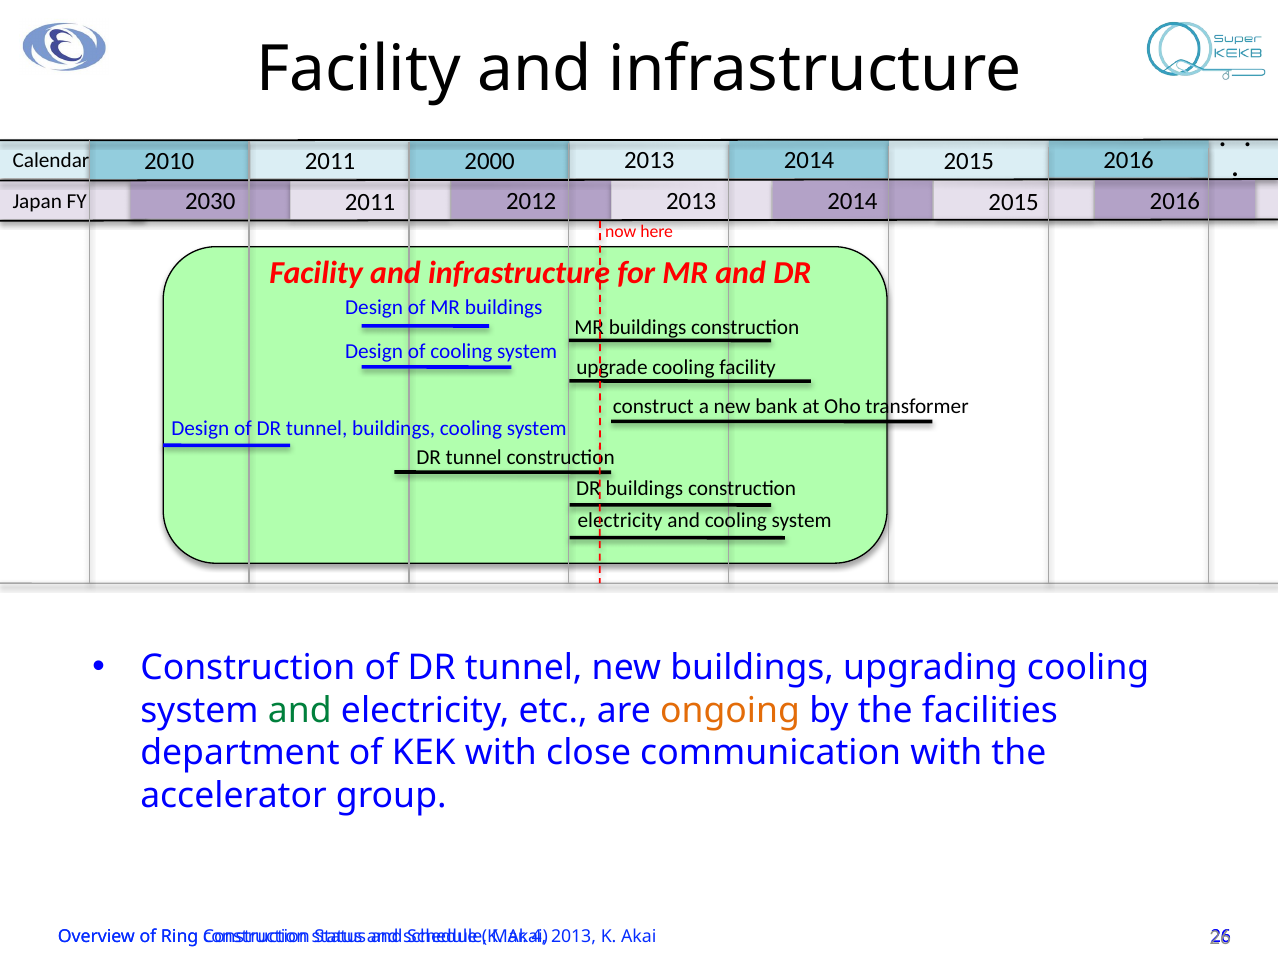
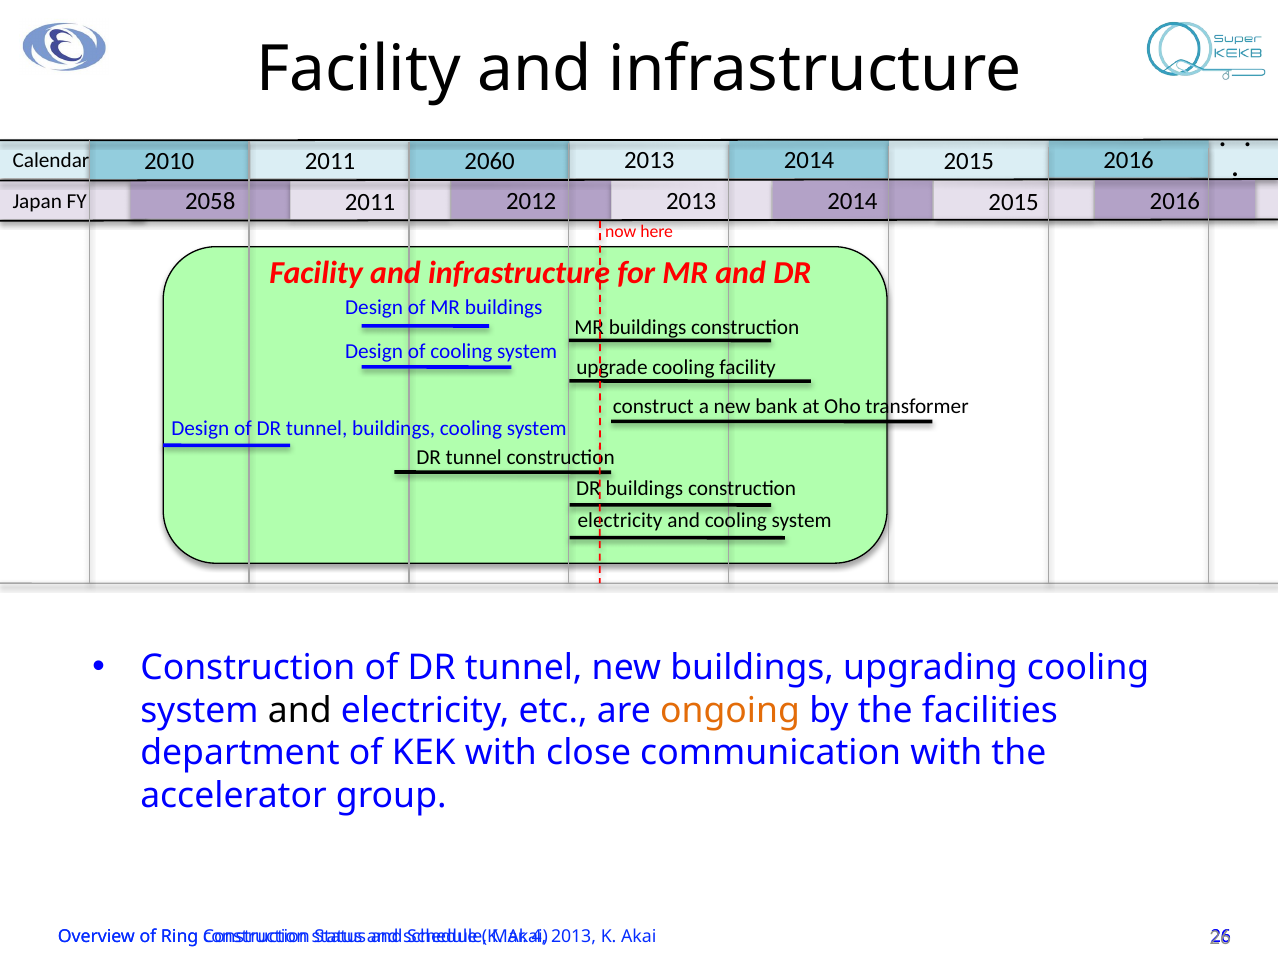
2000: 2000 -> 2060 (490, 161)
2030: 2030 -> 2058 (210, 201)
and colour: green -> black (300, 711)
